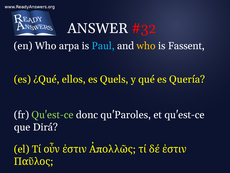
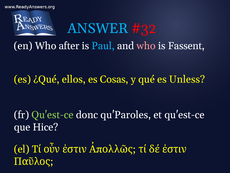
ANSWER colour: white -> light blue (98, 28)
arpa: arpa -> after (69, 46)
who colour: yellow -> pink (146, 46)
Quels: Quels -> Cosas (114, 79)
Quería: Quería -> Unless (187, 79)
Dirá: Dirá -> Hice (45, 127)
